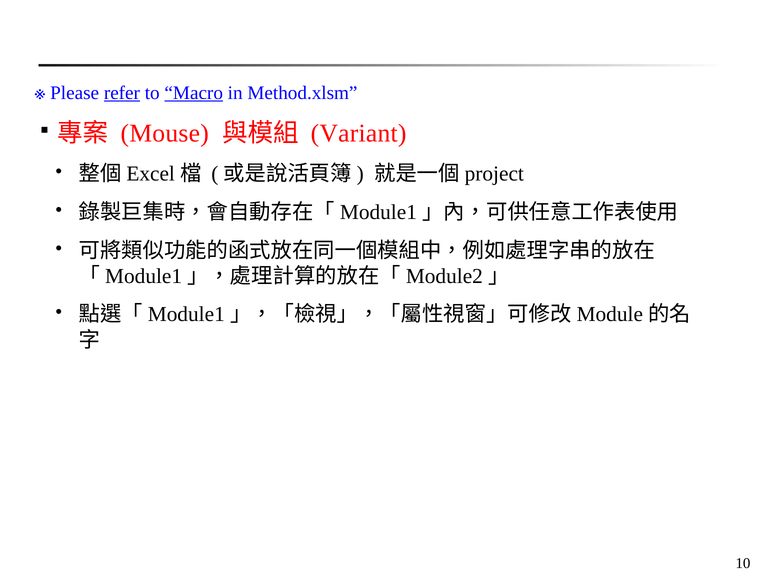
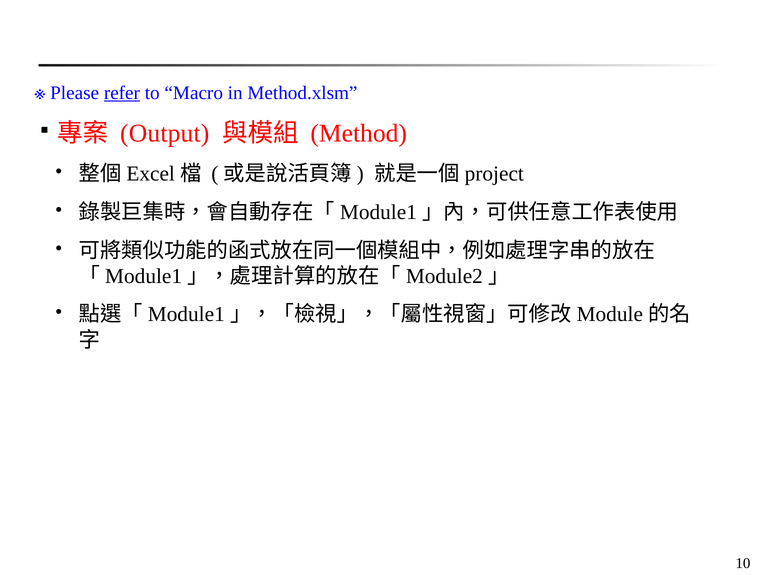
Macro underline: present -> none (194, 93)
Mouse: Mouse -> Output (165, 133)
Variant: Variant -> Method (359, 133)
